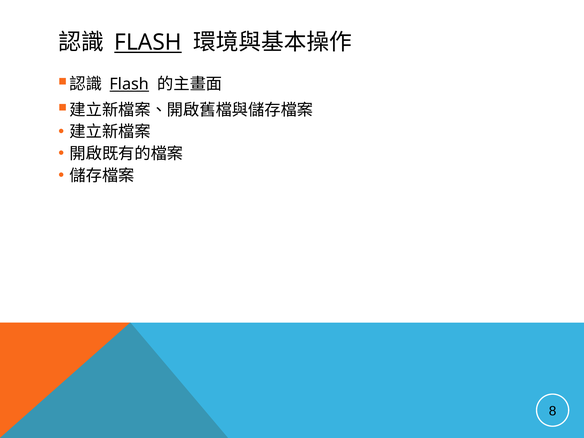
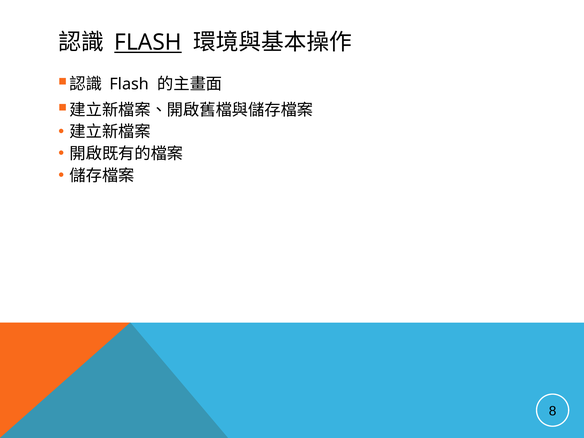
Flash underline: present -> none (129, 84)
